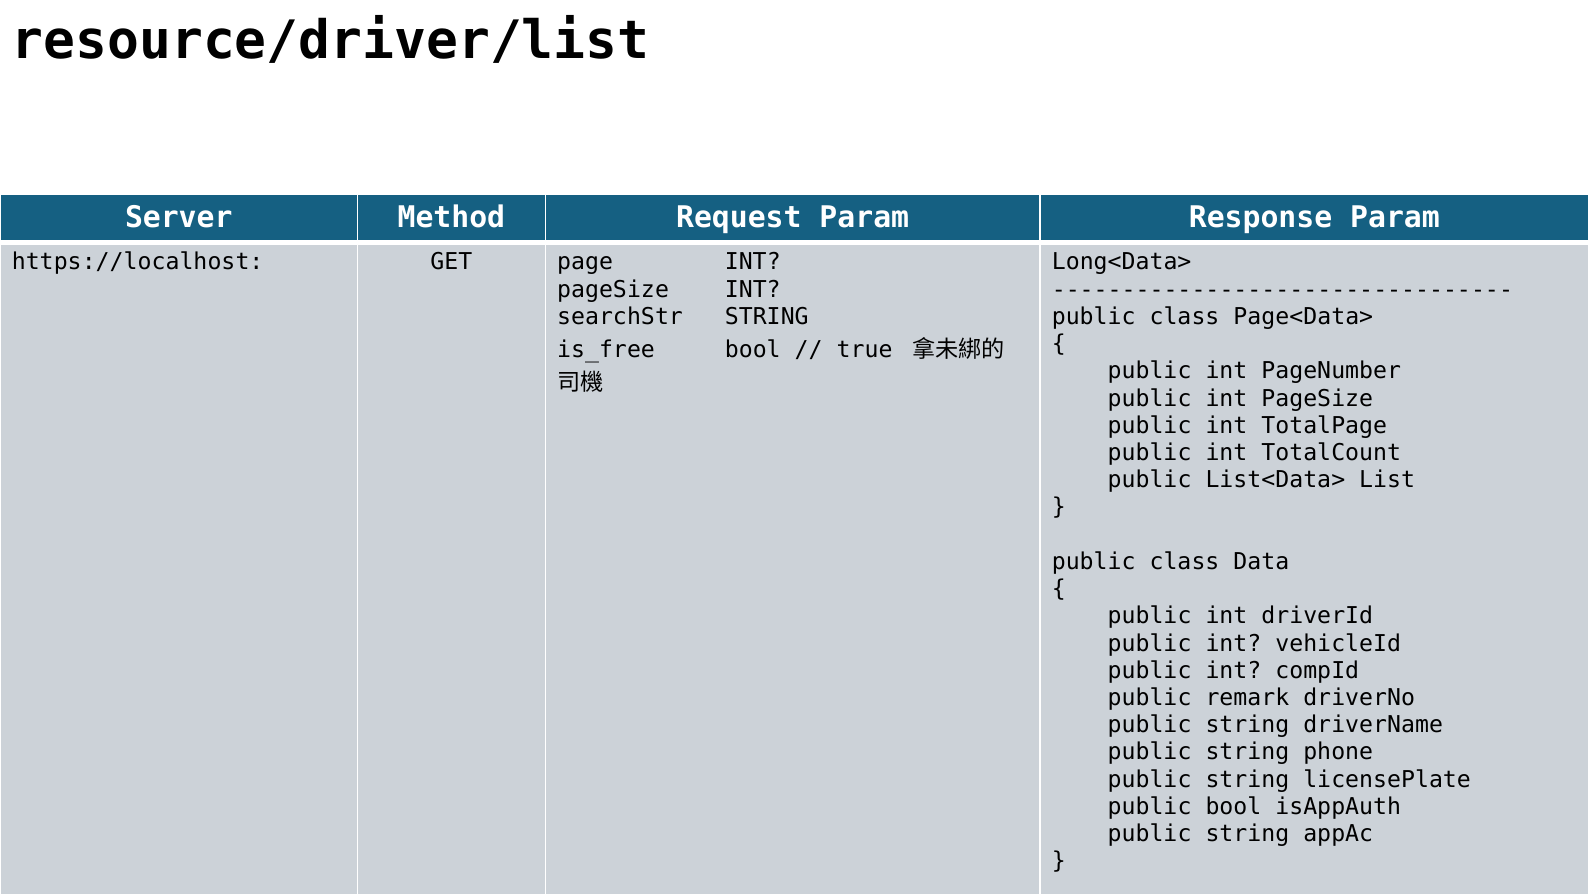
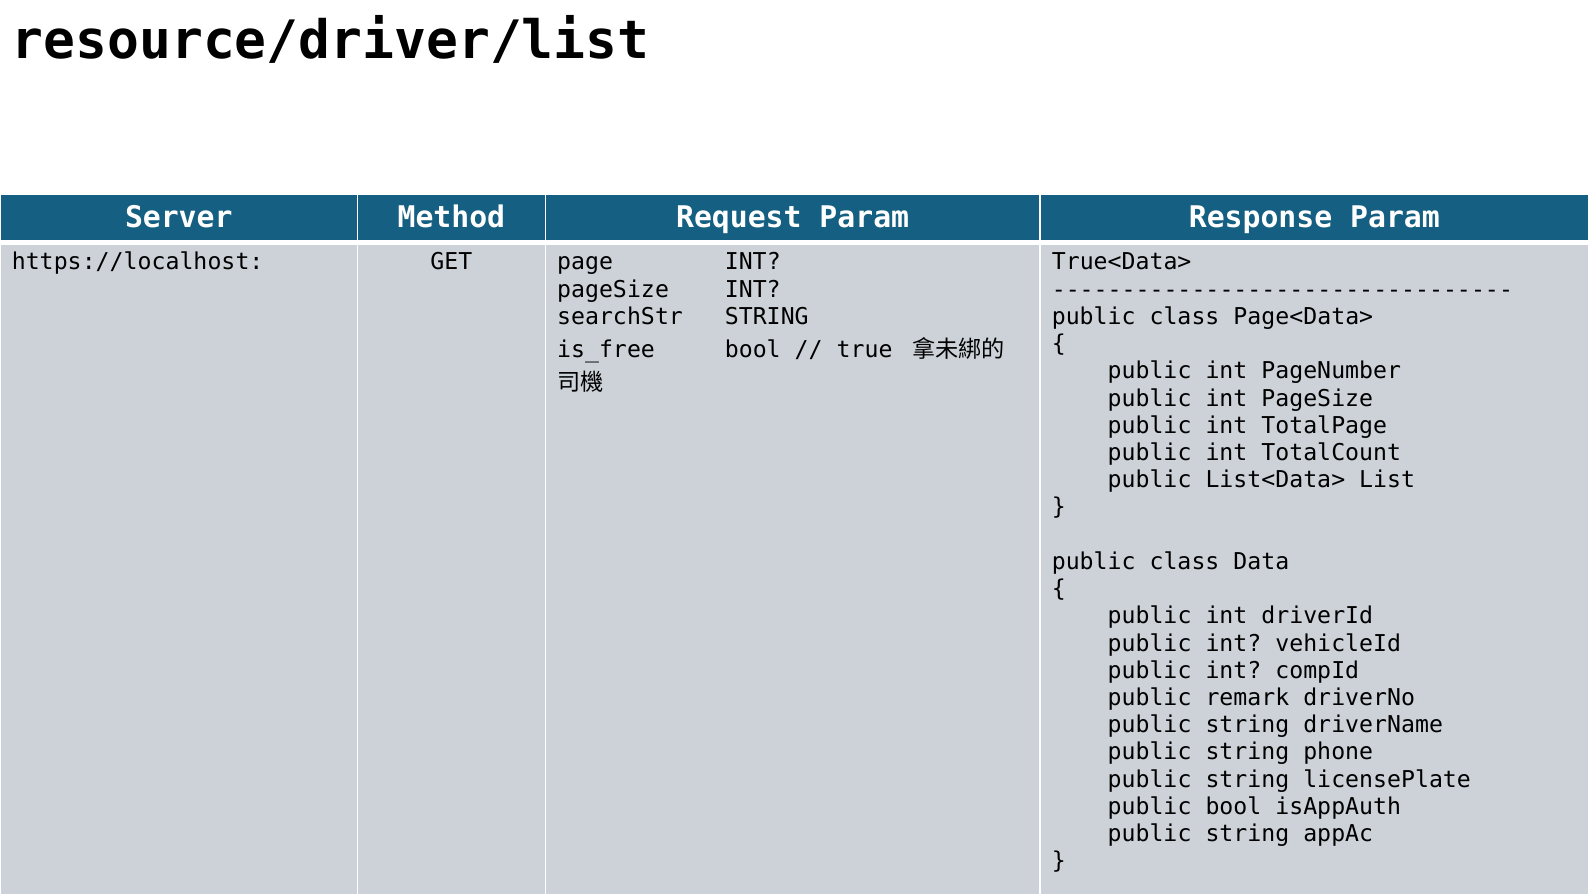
Long<Data>: Long<Data> -> True<Data> (1122, 262)
